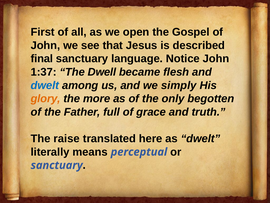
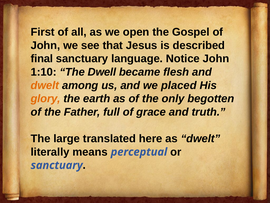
1:37: 1:37 -> 1:10 (44, 72)
dwelt colour: blue -> orange (45, 85)
simply: simply -> placed (179, 85)
more: more -> earth (97, 98)
raise: raise -> large (67, 138)
